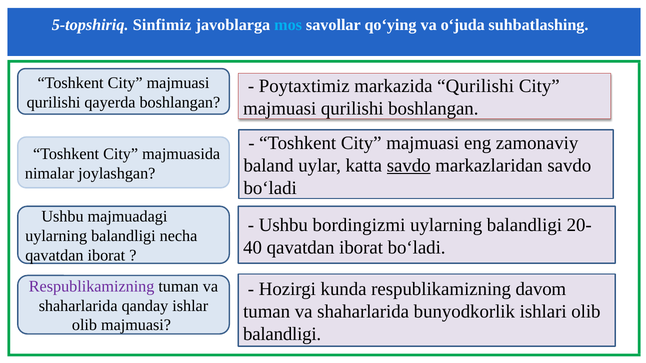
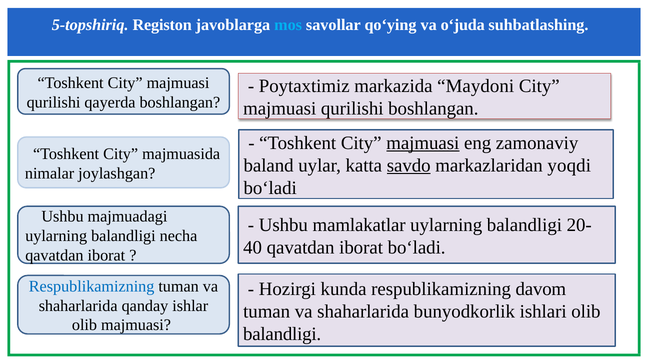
Sinfimiz: Sinfimiz -> Registon (162, 25)
markazida Qurilishi: Qurilishi -> Maydoni (476, 86)
majmuasi underline: none -> present (423, 143)
markazlaridan savdo: savdo -> yoqdi (569, 166)
bordingizmi: bordingizmi -> mamlakatlar (359, 225)
Respublikamizning colour: purple -> blue (92, 287)
